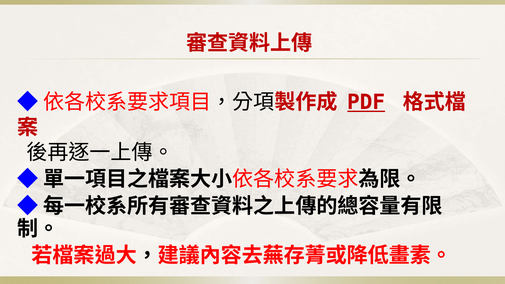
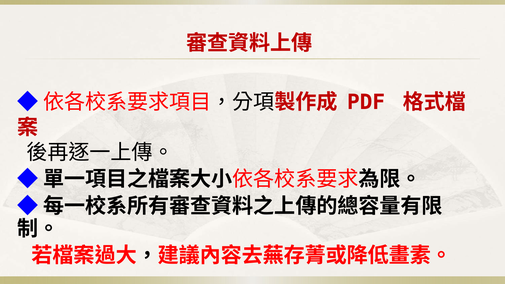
PDF underline: present -> none (366, 102)
